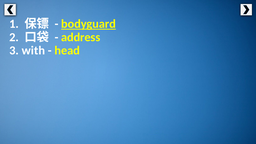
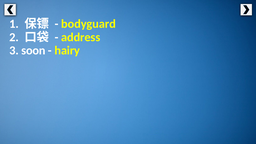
bodyguard underline: present -> none (89, 24)
with: with -> soon (33, 50)
head: head -> hairy (67, 50)
